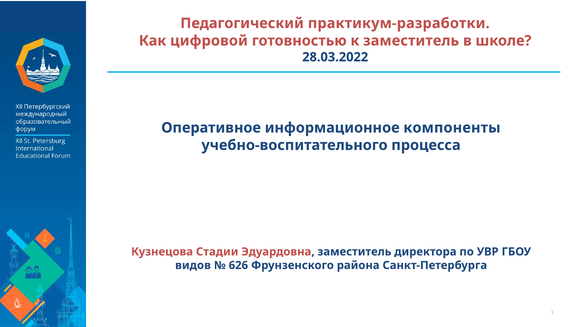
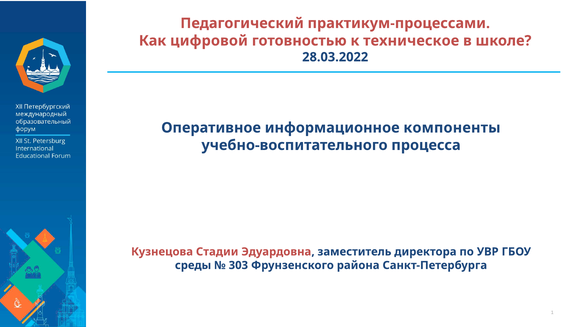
практикум-разработки: практикум-разработки -> практикум-процессами (399, 23)
к заместитель: заместитель -> техническое (411, 41)
видов: видов -> среды (193, 265)
626: 626 -> 303 (238, 265)
